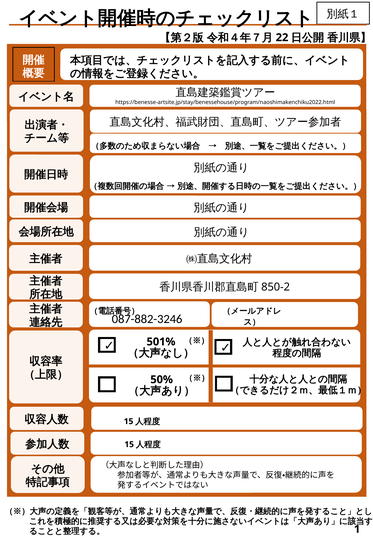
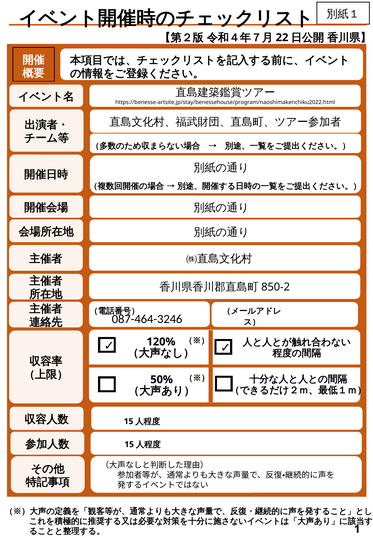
087-882-3246: 087-882-3246 -> 087-464-3246 (147, 320)
501%: 501% -> 120% (161, 342)
